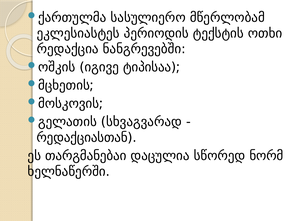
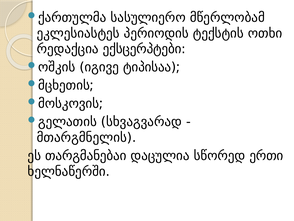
ნანგრევებში: ნანგრევებში -> ექსცერპტები (144, 49)
რედაქციასთან: რედაქციასთან -> მთარგმნელის (86, 137)
ნორმ: ნორმ -> ერთი (266, 155)
